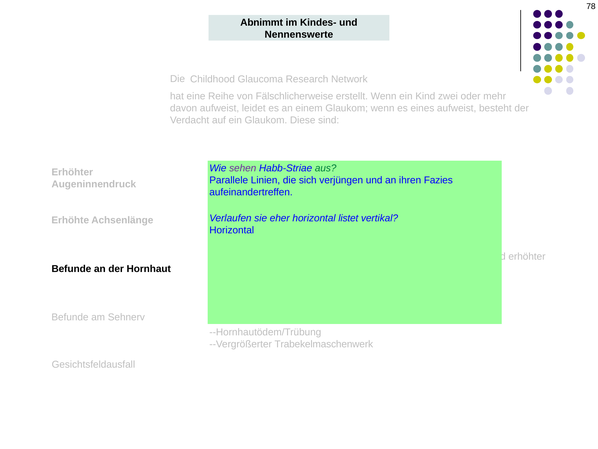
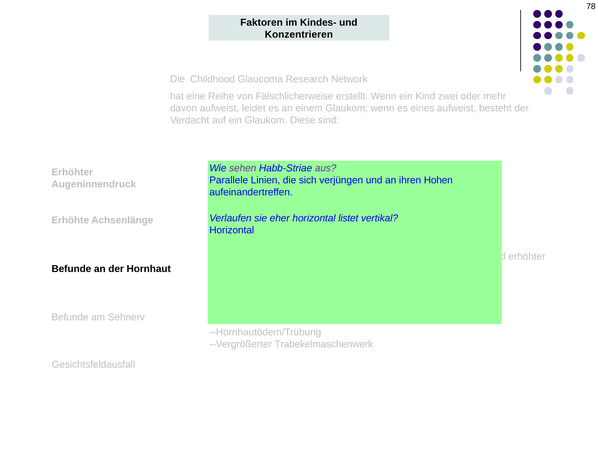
Abnimmt: Abnimmt -> Faktoren (262, 22)
Nennenswerte: Nennenswerte -> Konzentrieren (299, 34)
aus colour: green -> purple (326, 168)
Fazies: Fazies -> Hohen (438, 180)
